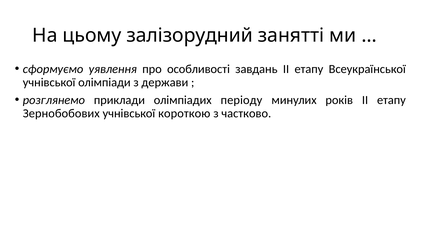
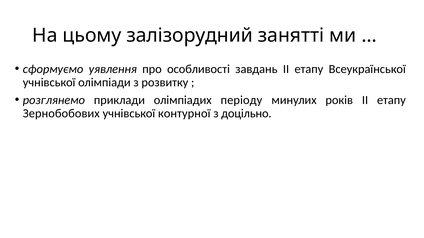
держави: держави -> розвитку (165, 82)
короткою: короткою -> контурної (184, 114)
частково: частково -> доцільно (246, 114)
